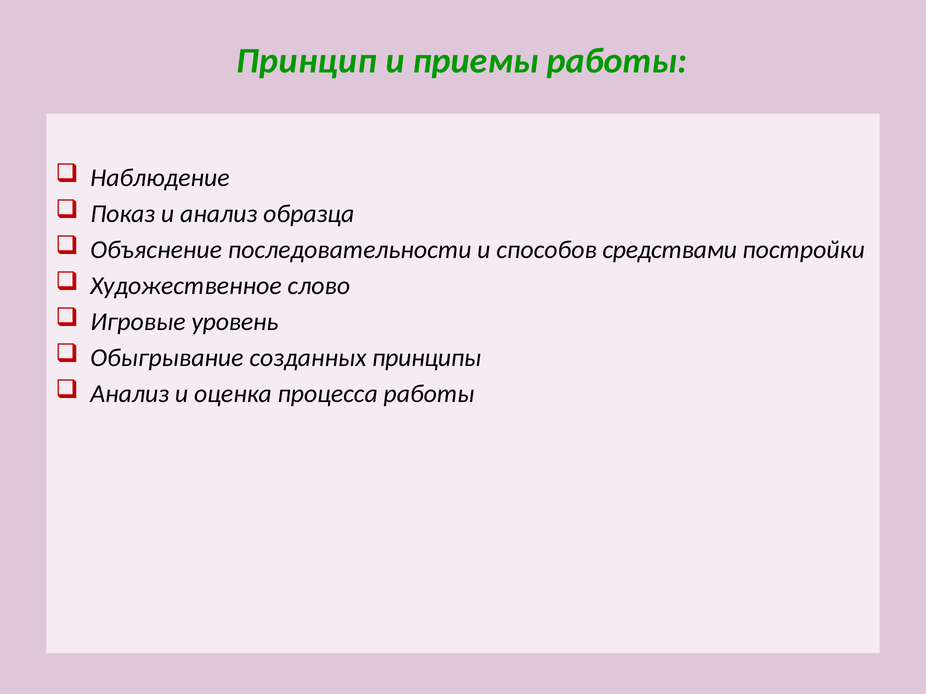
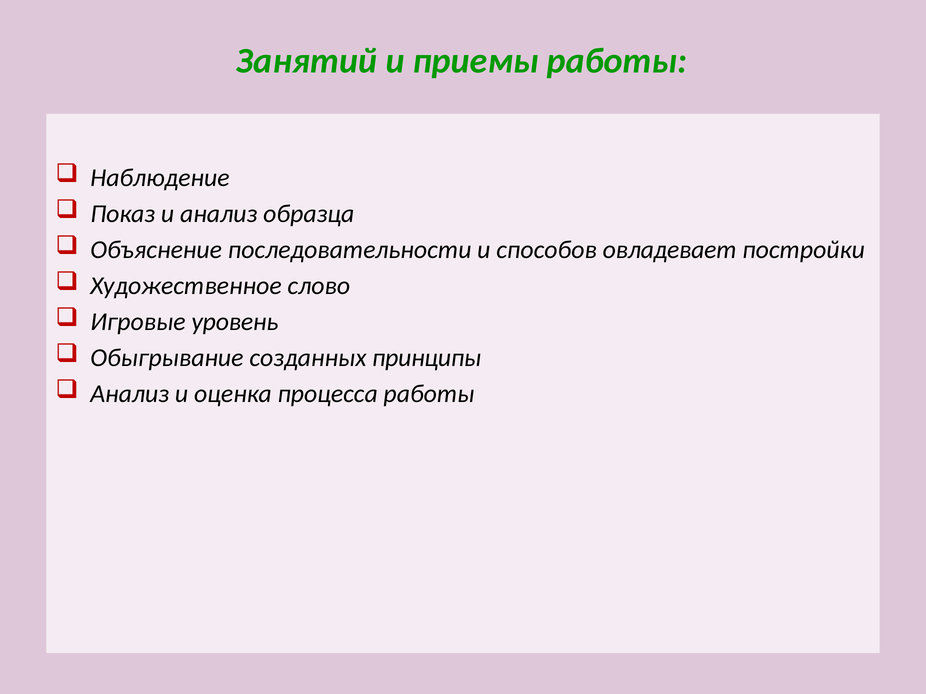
Принцип: Принцип -> Занятий (307, 61)
средствами: средствами -> овладевает (670, 250)
